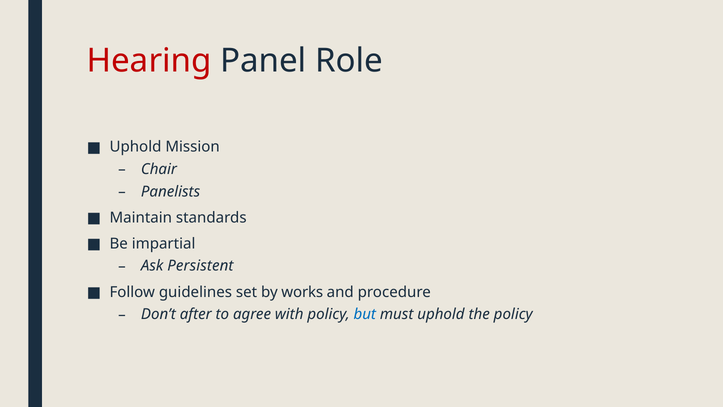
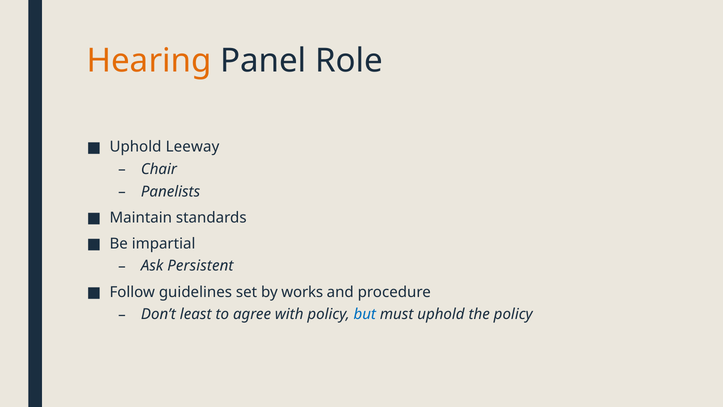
Hearing colour: red -> orange (149, 61)
Mission: Mission -> Leeway (192, 147)
after: after -> least (196, 314)
